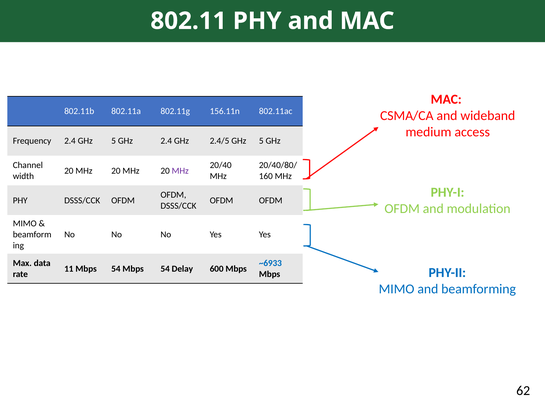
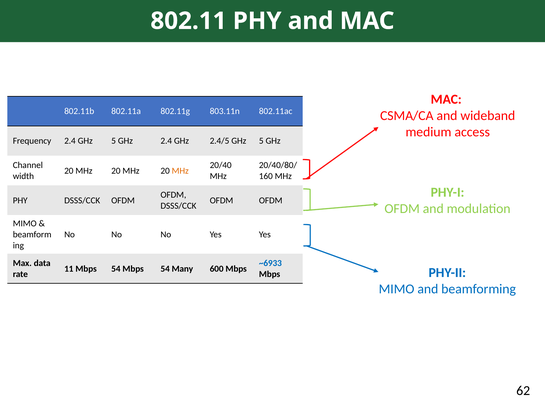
156.11n: 156.11n -> 803.11n (225, 111)
MHz colour: purple -> orange (180, 171)
Delay: Delay -> Many (182, 269)
